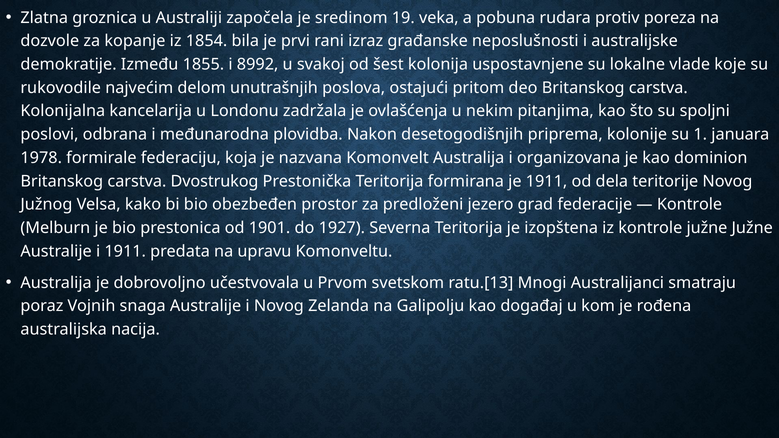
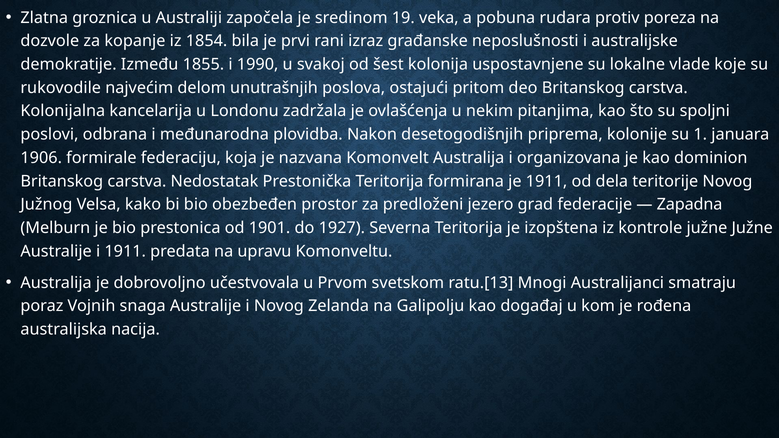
8992: 8992 -> 1990 (258, 64)
1978: 1978 -> 1906 (41, 158)
Dvostrukog: Dvostrukog -> Nedostatak (214, 181)
Kontrole: Kontrole -> Zapadna (690, 205)
